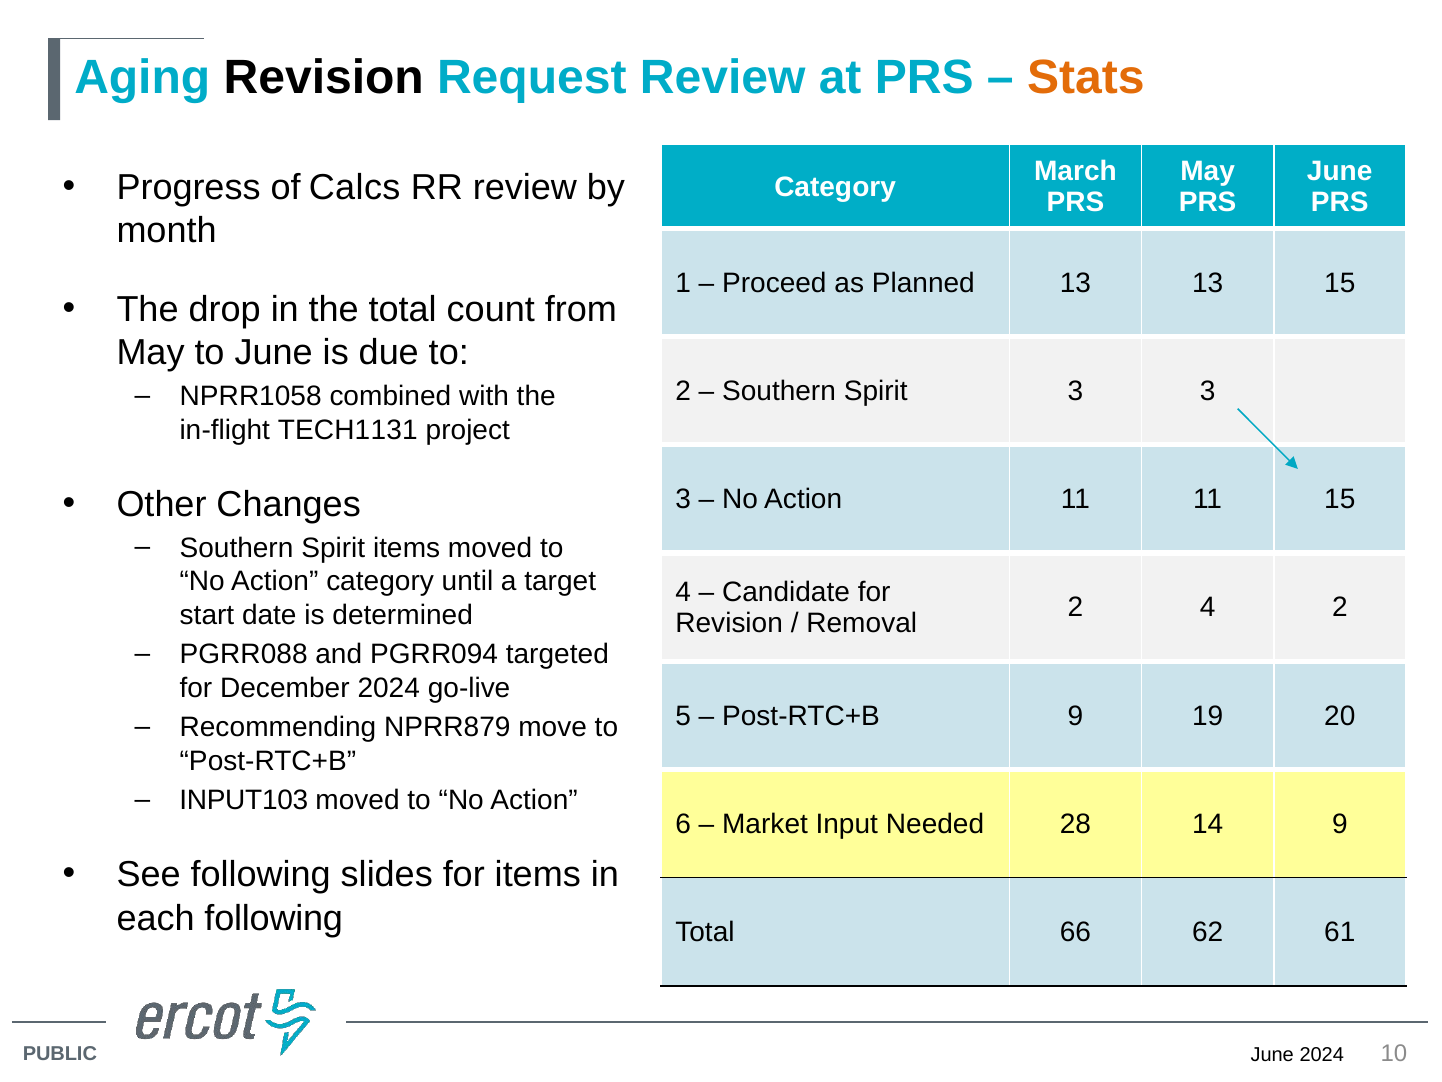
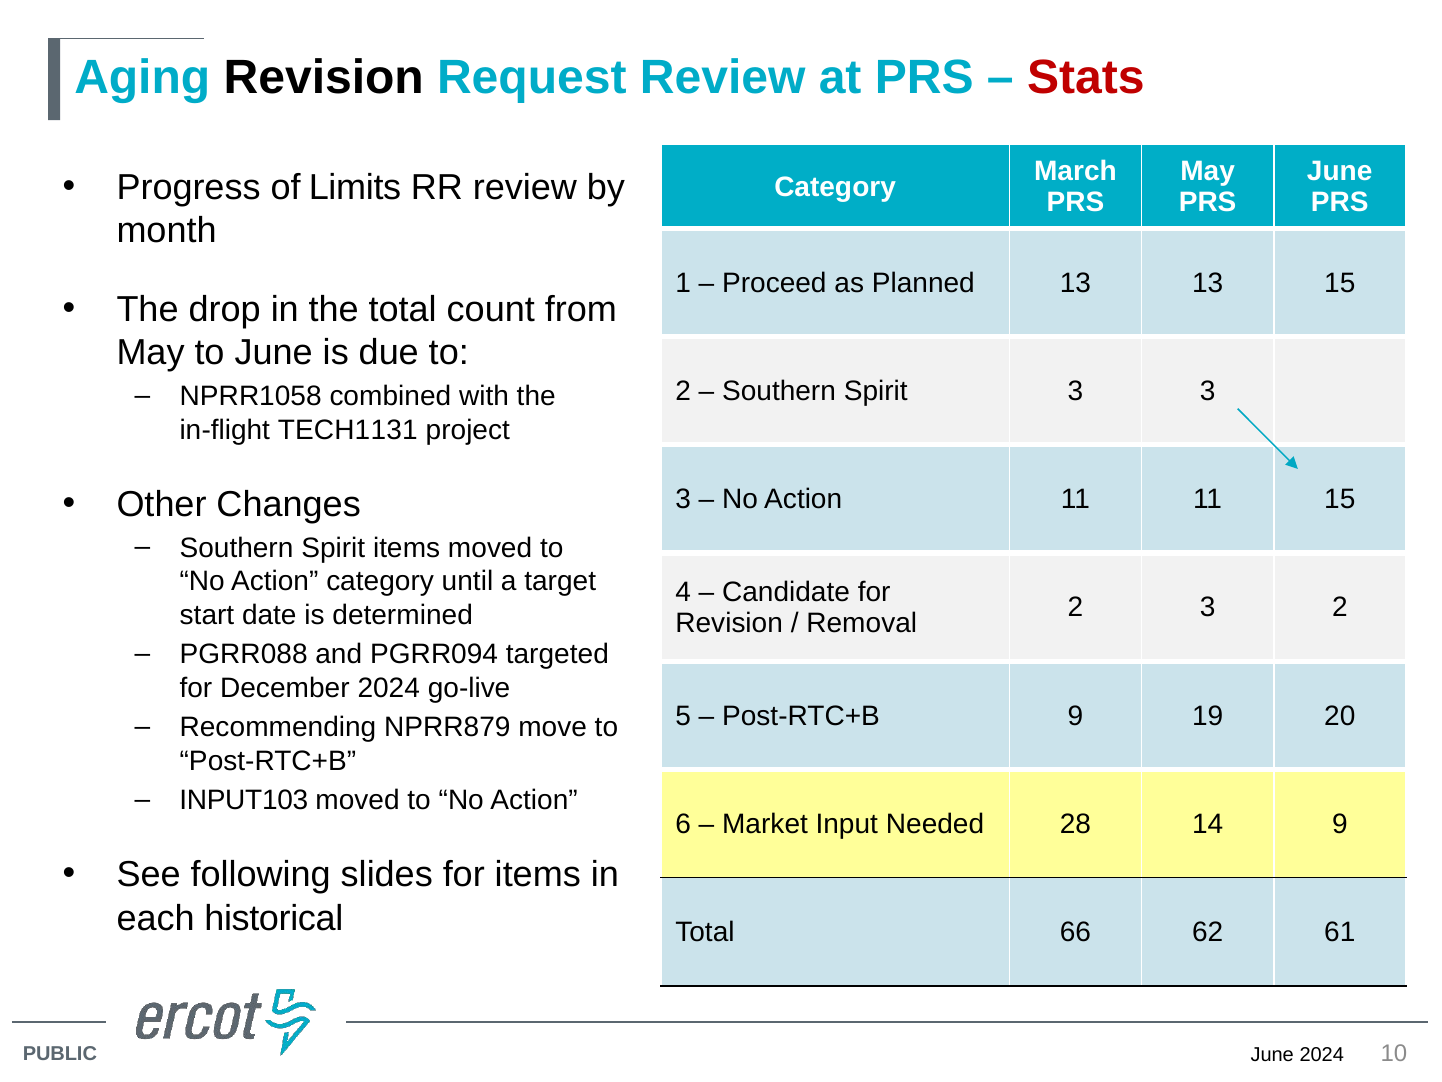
Stats colour: orange -> red (1086, 78)
Calcs: Calcs -> Limits (355, 188)
2 4: 4 -> 3 (1208, 607)
each following: following -> historical (274, 918)
